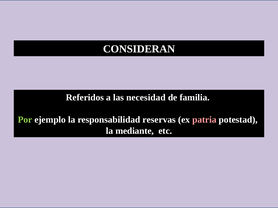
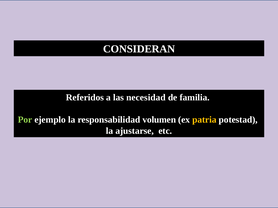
reservas: reservas -> volumen (159, 120)
patria colour: pink -> yellow (204, 120)
mediante: mediante -> ajustarse (135, 131)
